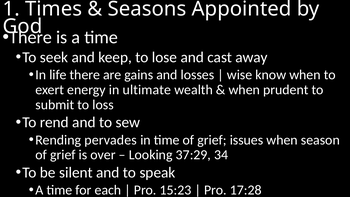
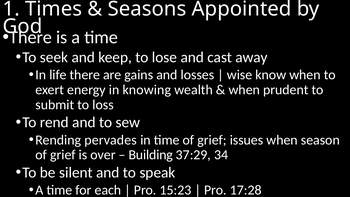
ultimate: ultimate -> knowing (147, 90)
Looking: Looking -> Building (151, 155)
